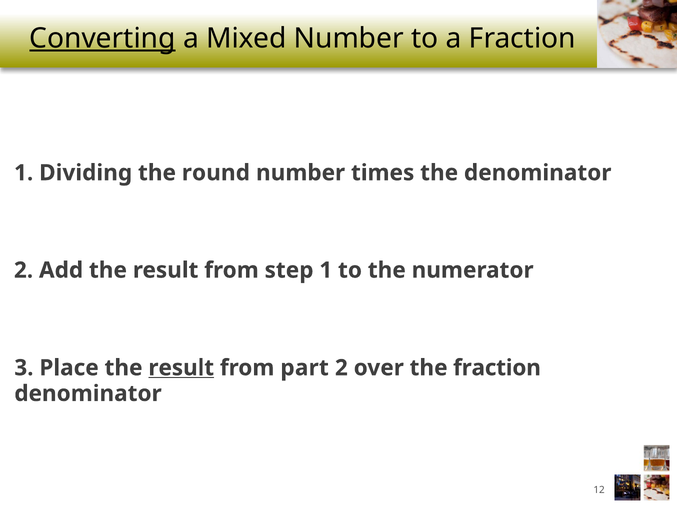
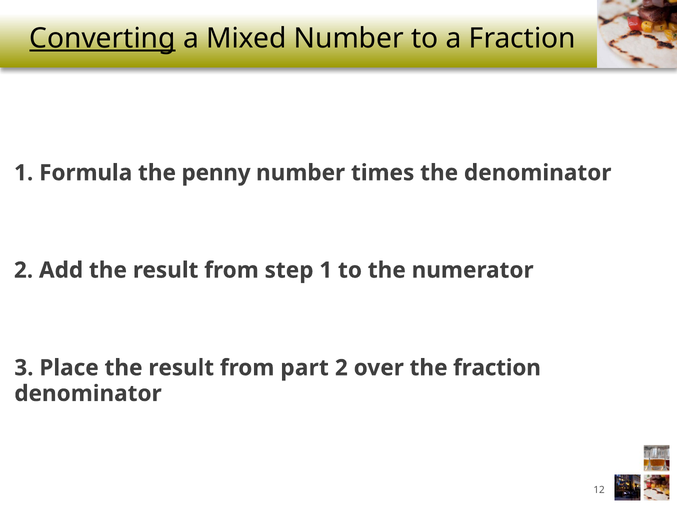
Dividing: Dividing -> Formula (86, 173)
round: round -> penny (216, 173)
result underline: present -> none (181, 368)
